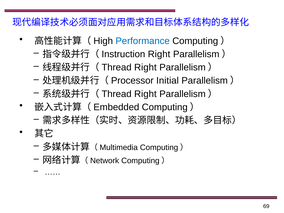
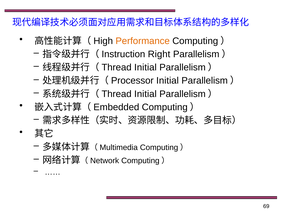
Performance colour: blue -> orange (143, 41)
Right: Right -> Initial (145, 67)
Right: Right -> Initial (145, 94)
